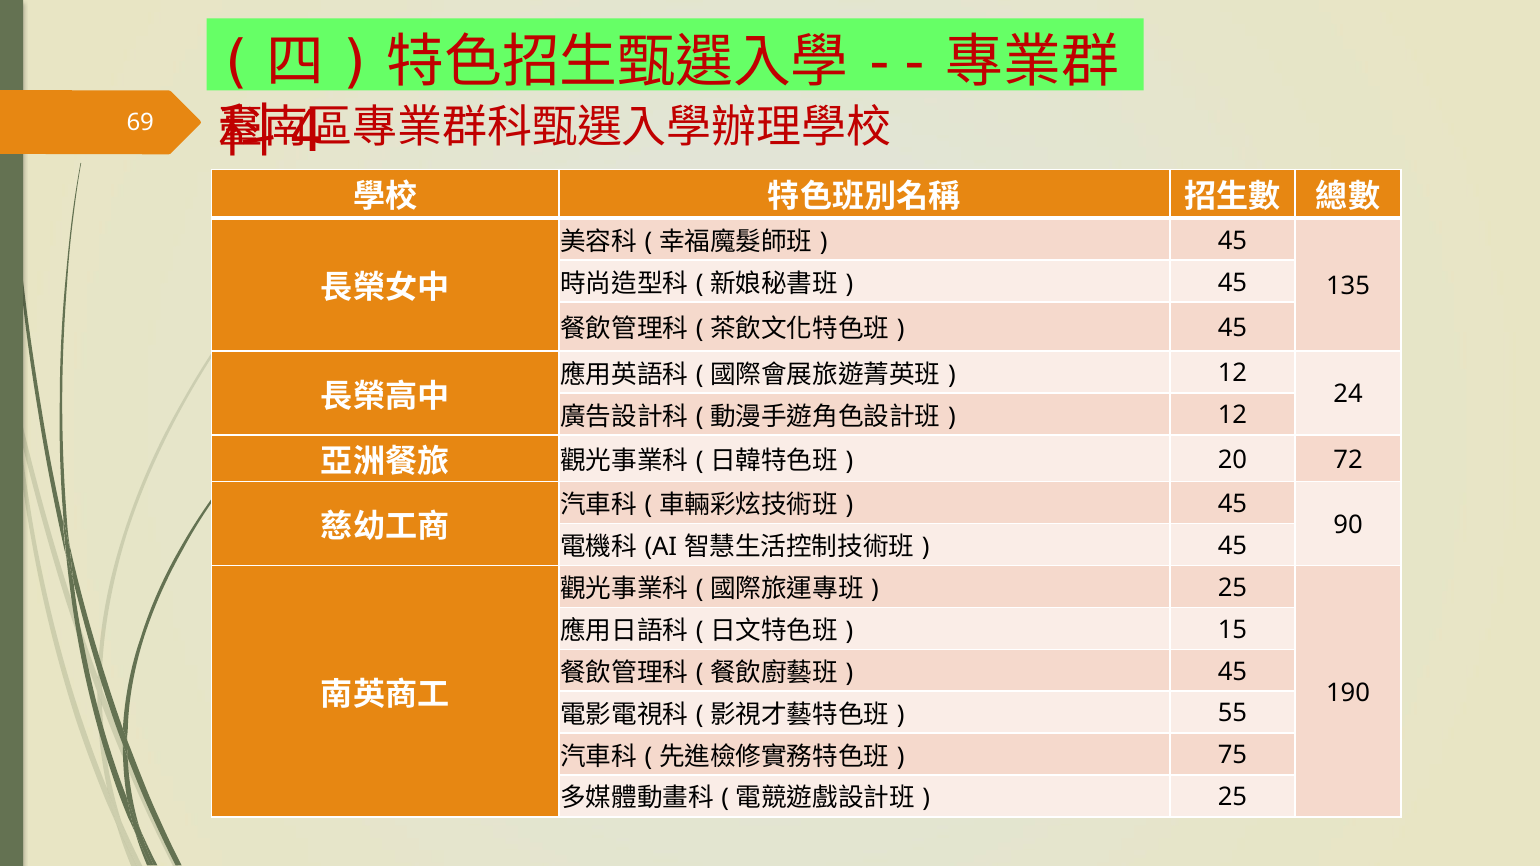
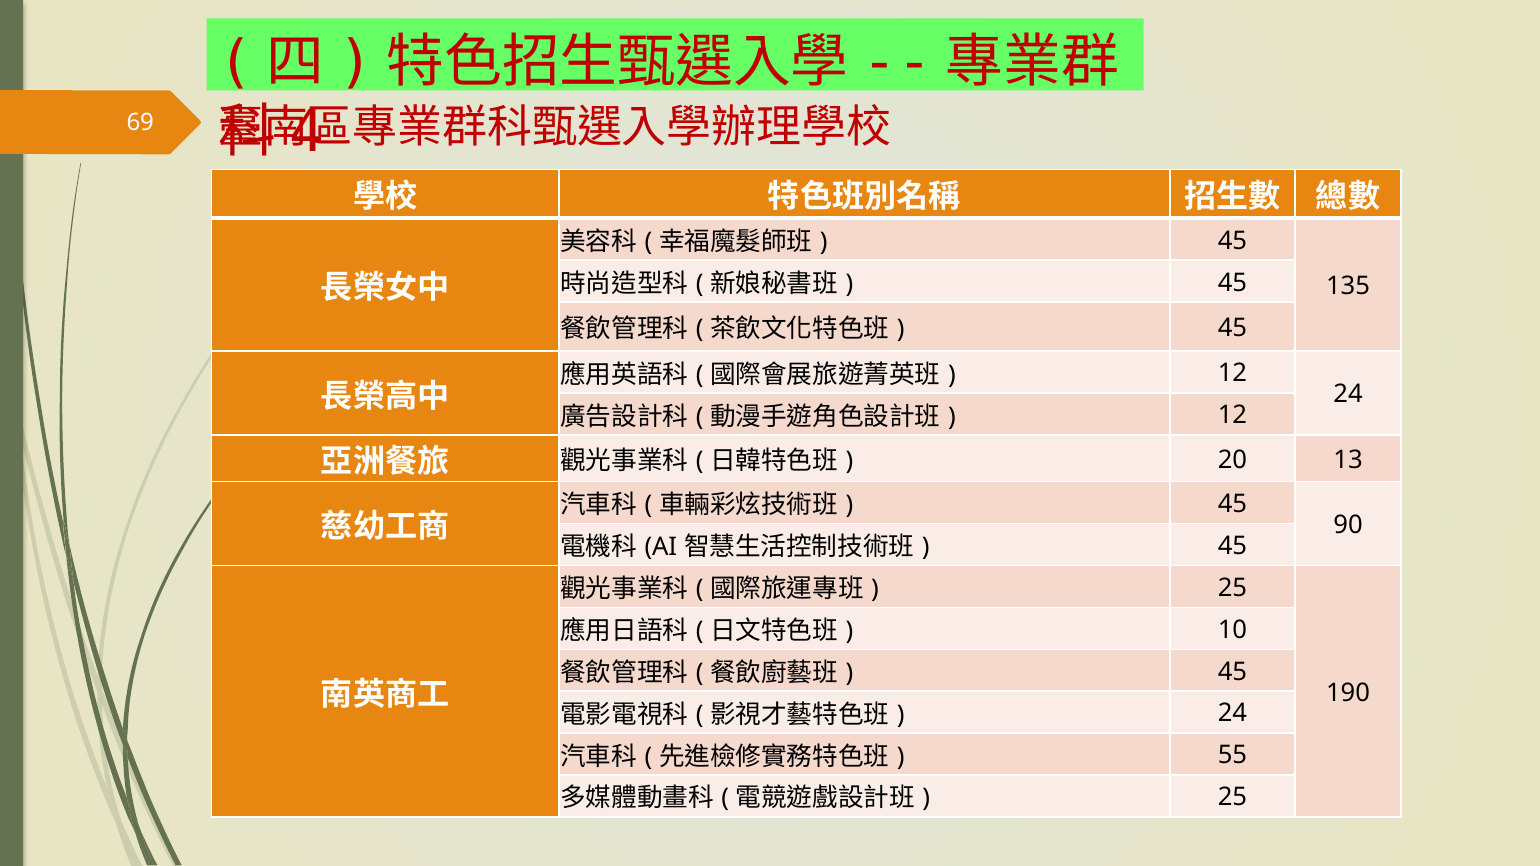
72: 72 -> 13 (1348, 460)
15: 15 -> 10 (1232, 630)
55: 55 -> 24 (1232, 714)
75: 75 -> 55 (1232, 756)
